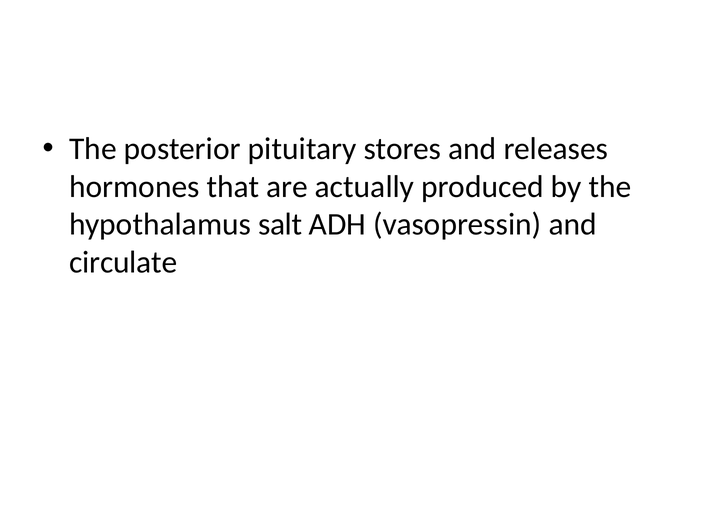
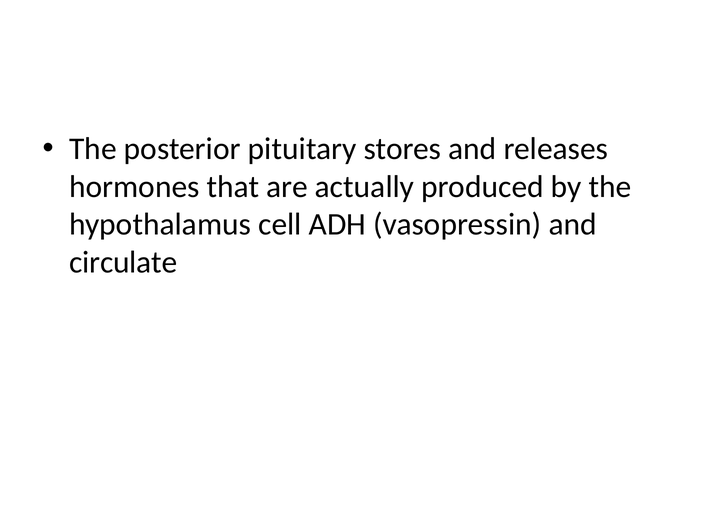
salt: salt -> cell (280, 224)
